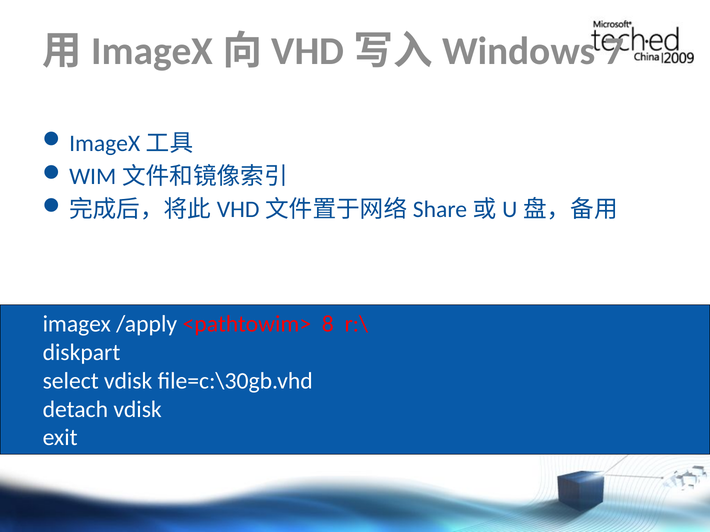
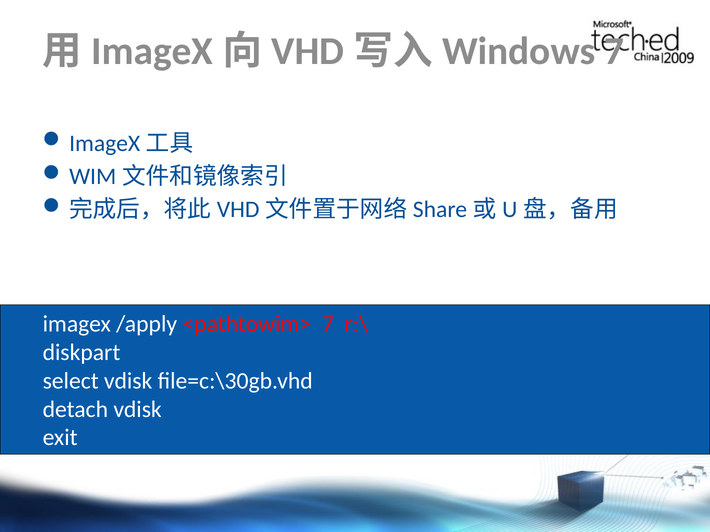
<pathtowim> 8: 8 -> 7 (328, 324)
